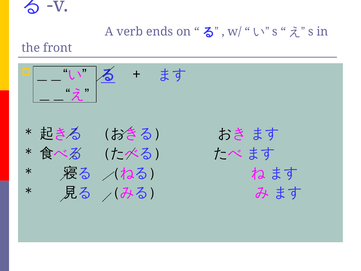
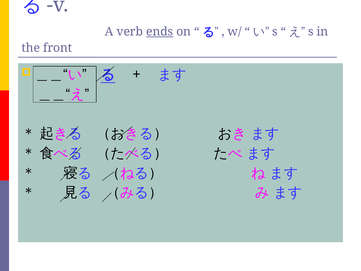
ends underline: none -> present (160, 32)
